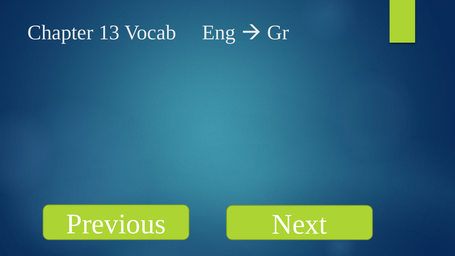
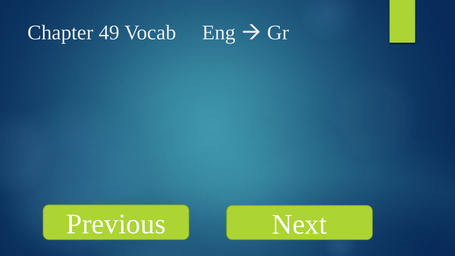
13: 13 -> 49 (109, 33)
